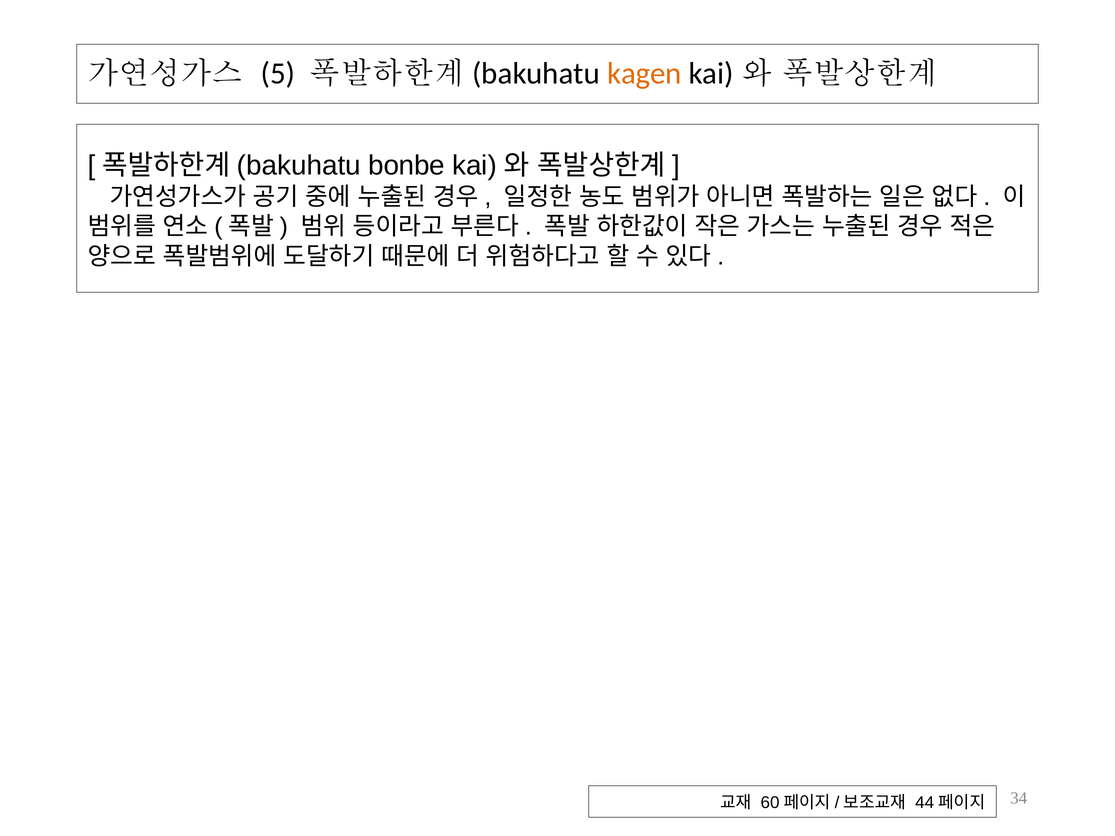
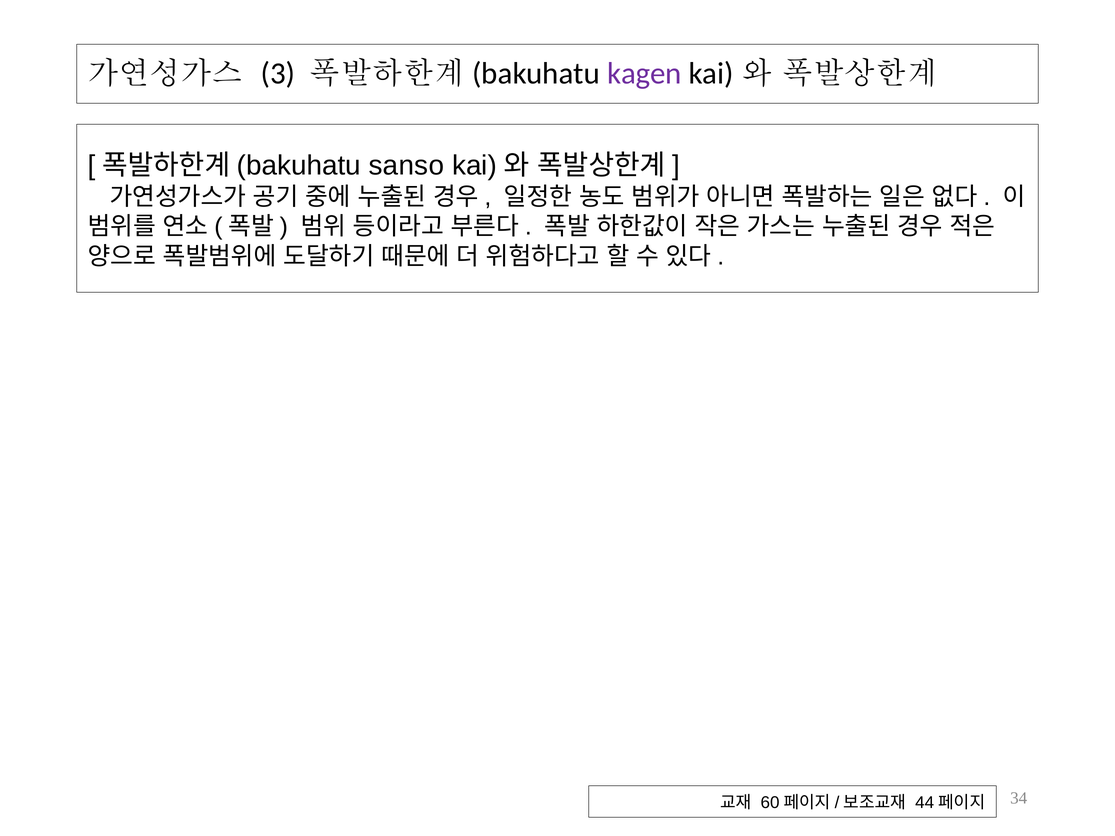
5: 5 -> 3 (278, 74)
kagen colour: orange -> purple (644, 74)
bonbe: bonbe -> sanso (406, 166)
